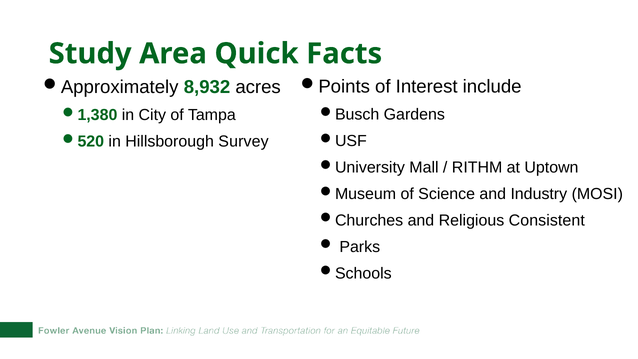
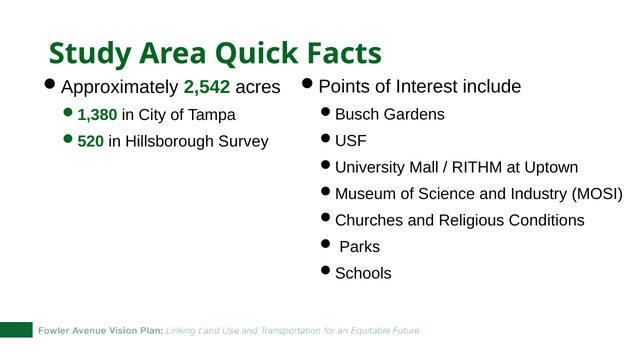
8,932: 8,932 -> 2,542 (207, 87)
Consistent: Consistent -> Conditions (547, 220)
